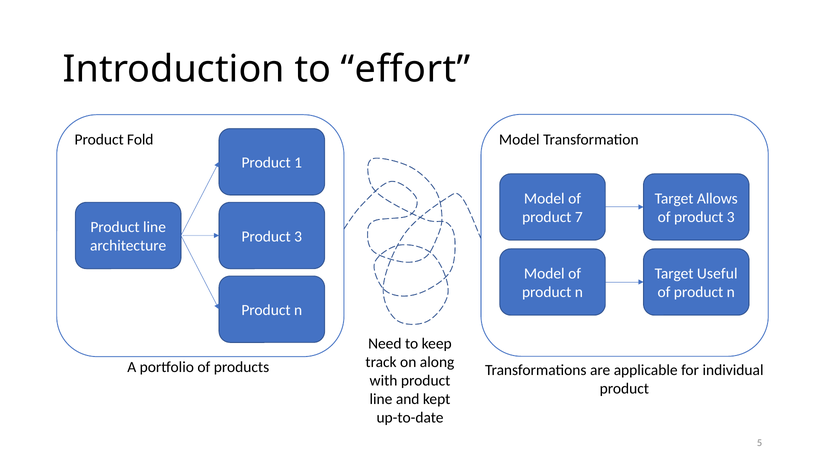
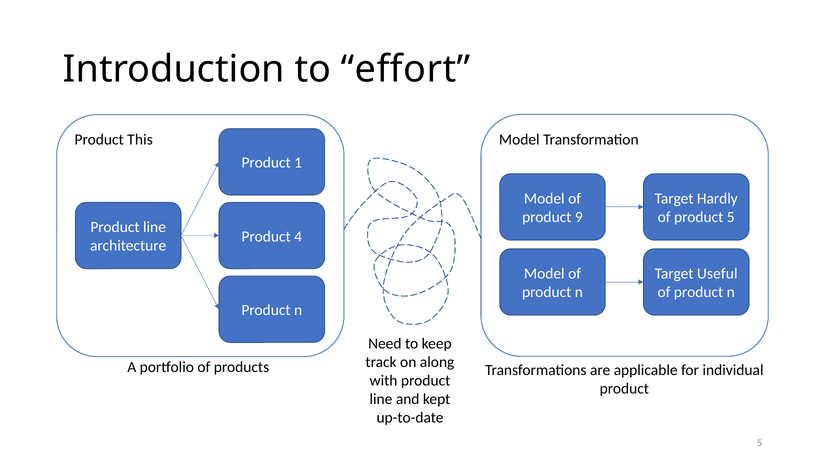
Fold: Fold -> This (140, 140)
Allows: Allows -> Hardly (717, 199)
7: 7 -> 9 (579, 217)
of product 3: 3 -> 5 (731, 217)
3: 3 -> 4 (298, 237)
